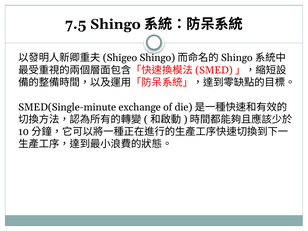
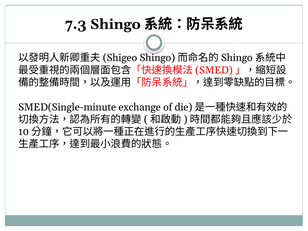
7.5: 7.5 -> 7.3 (76, 24)
